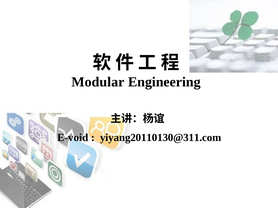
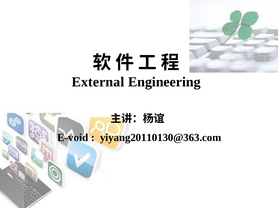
Modular: Modular -> External (98, 82)
yiyang20110130@311.com: yiyang20110130@311.com -> yiyang20110130@363.com (161, 138)
